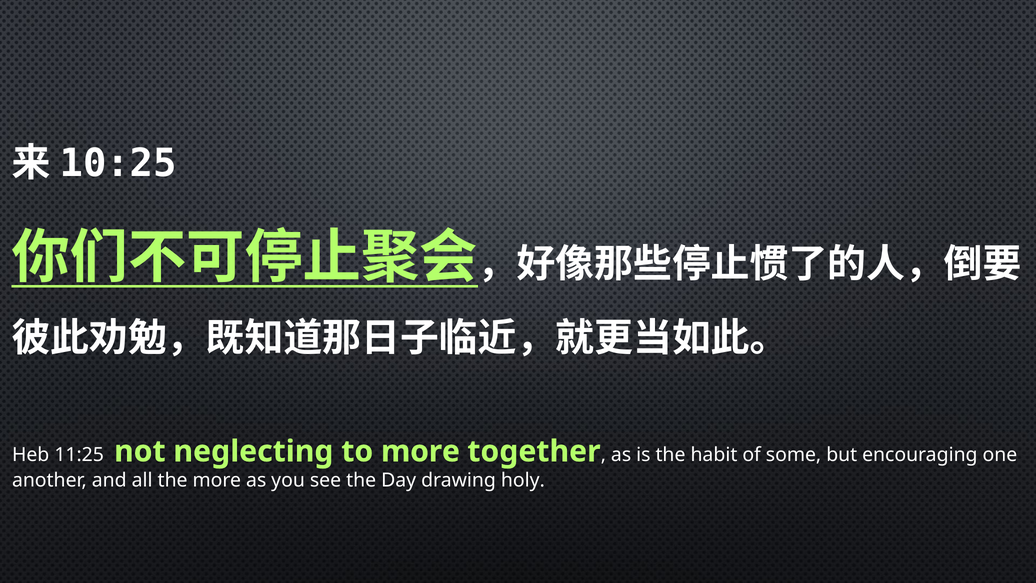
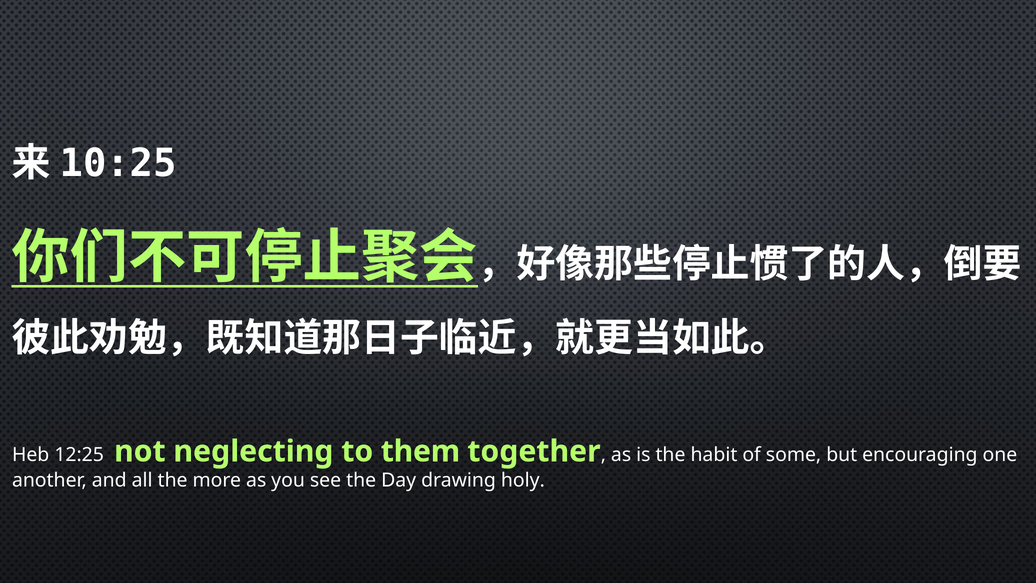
11:25: 11:25 -> 12:25 (79, 455)
to more: more -> them (420, 451)
